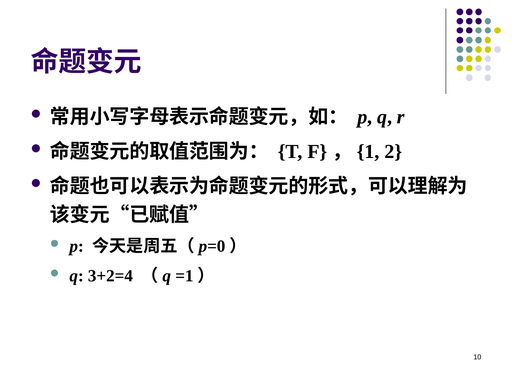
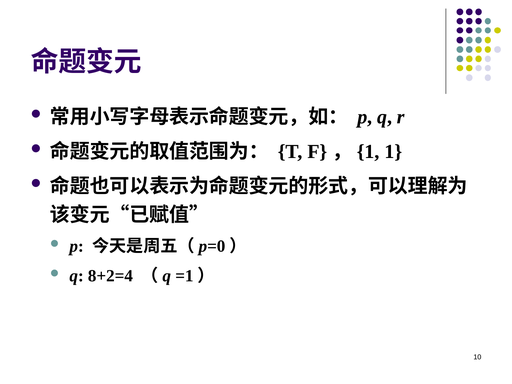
2: 2 -> 1 (393, 152)
3+2=4: 3+2=4 -> 8+2=4 (110, 276)
